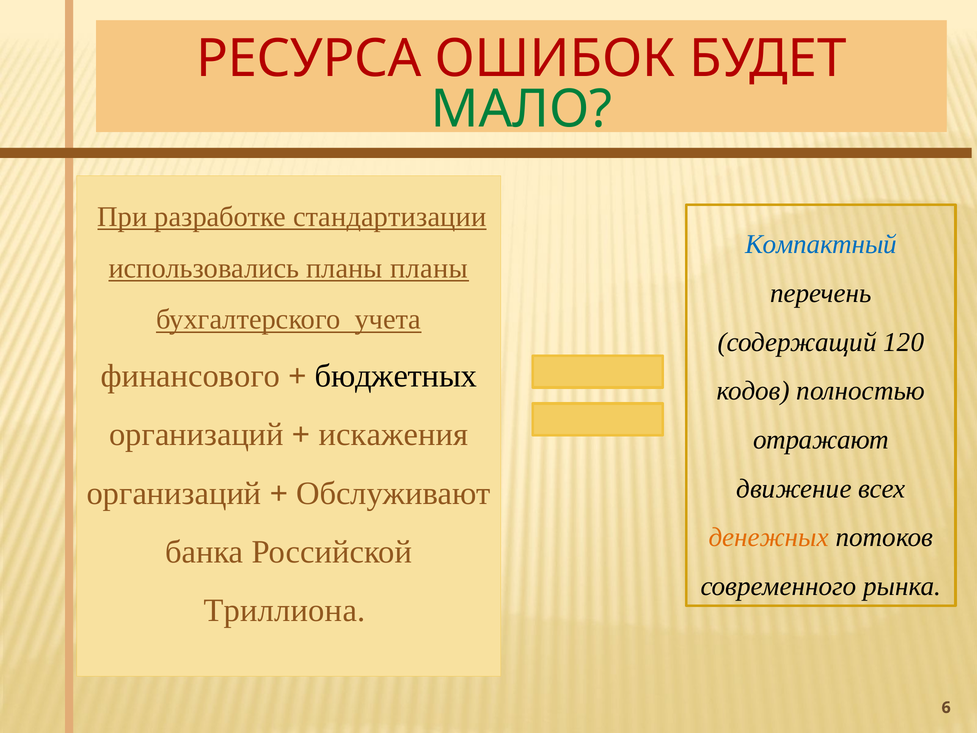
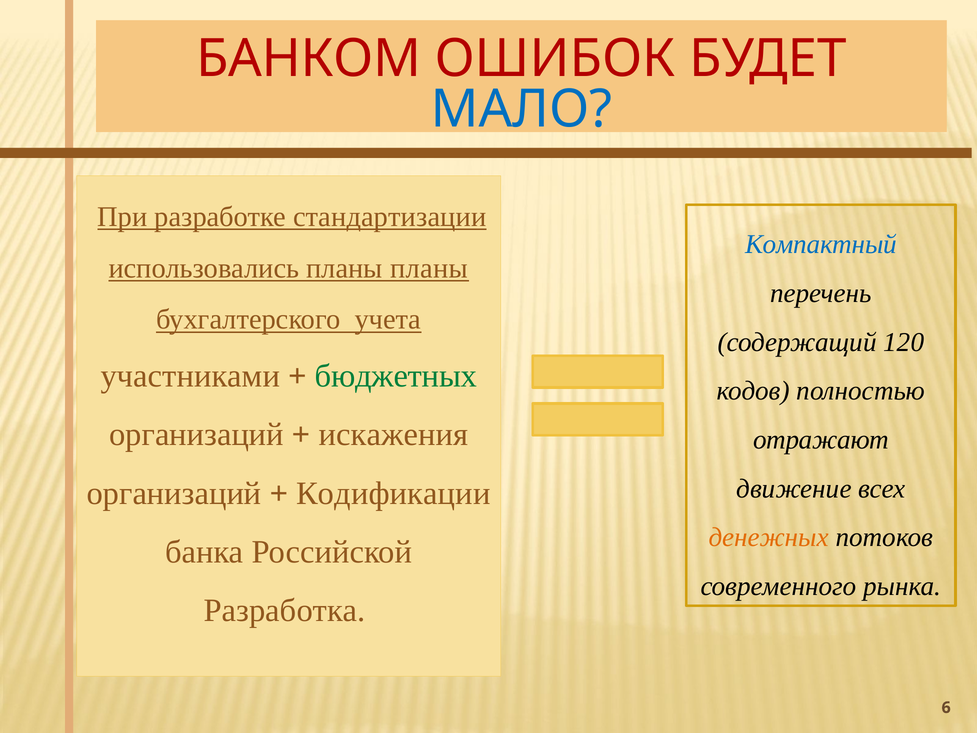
РЕСУРСА: РЕСУРСА -> БАНКОМ (309, 59)
МАЛО colour: green -> blue (521, 109)
финансового: финансового -> участниками (190, 376)
бюджетных colour: black -> green (396, 376)
Обслуживают: Обслуживают -> Кодификации (393, 493)
Триллиона: Триллиона -> Разработка (285, 610)
